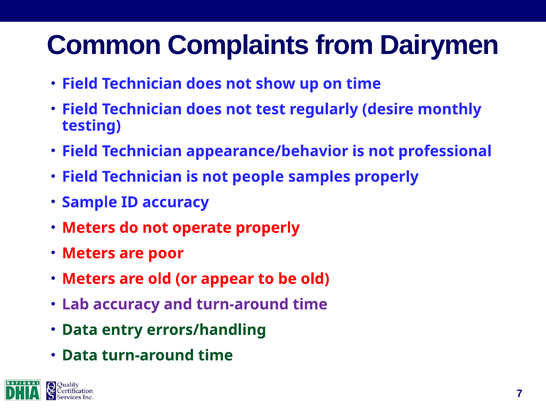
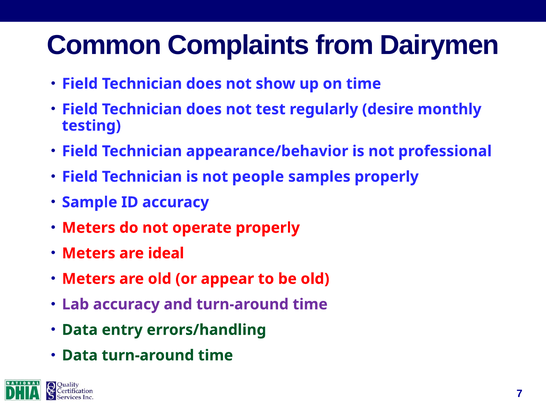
poor: poor -> ideal (166, 253)
